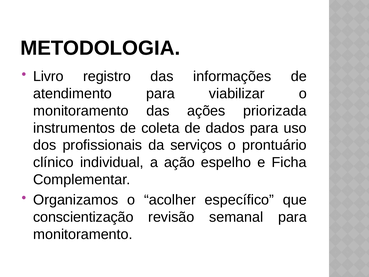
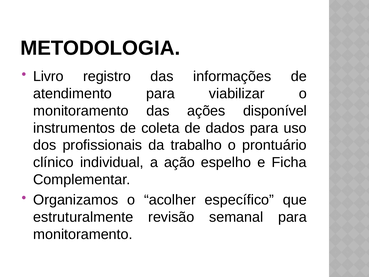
priorizada: priorizada -> disponível (275, 111)
serviços: serviços -> trabalho (196, 145)
conscientização: conscientização -> estruturalmente (83, 217)
